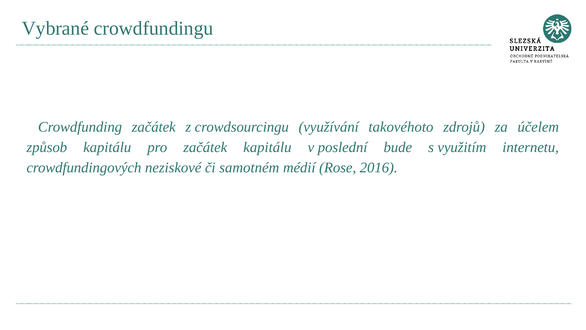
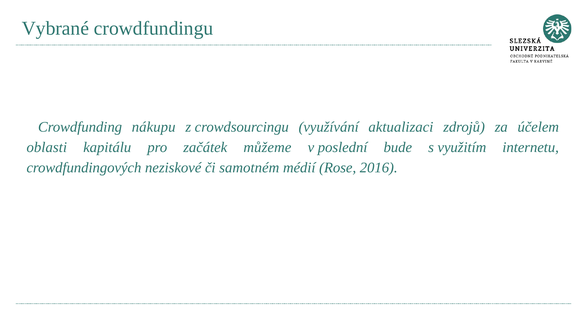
Crowdfunding začátek: začátek -> nákupu (154, 127)
takovéhoto: takovéhoto -> aktualizaci (401, 127)
způsob: způsob -> oblasti (47, 147)
začátek kapitálu: kapitálu -> můžeme (267, 147)
